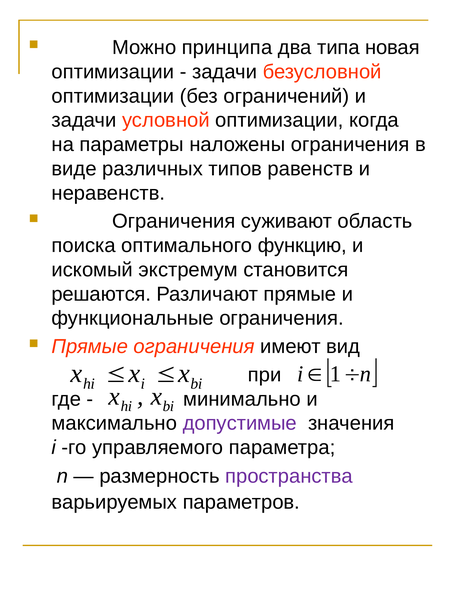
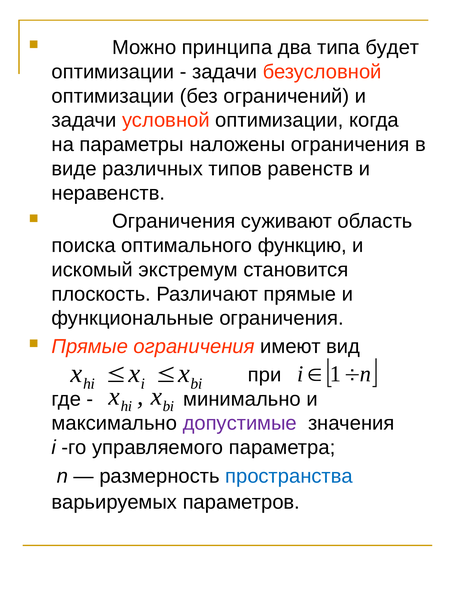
новая: новая -> будет (392, 48)
решаются: решаются -> плоскость (101, 294)
пространства colour: purple -> blue (289, 477)
